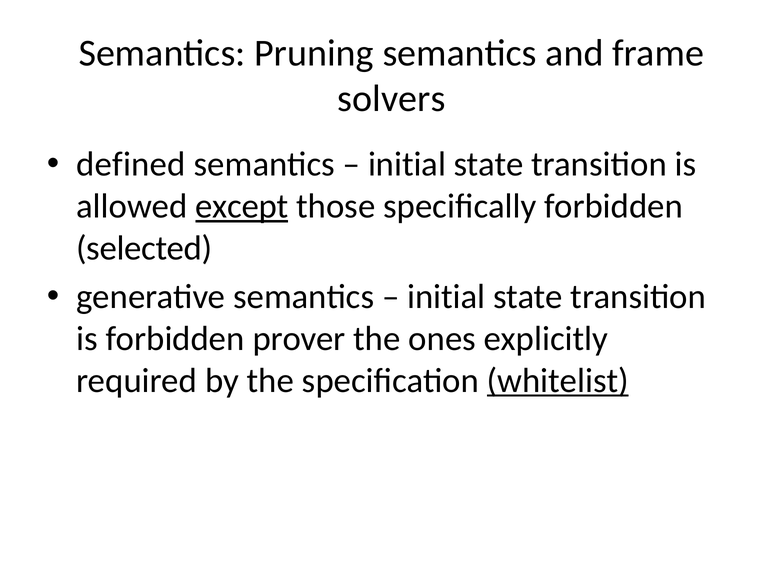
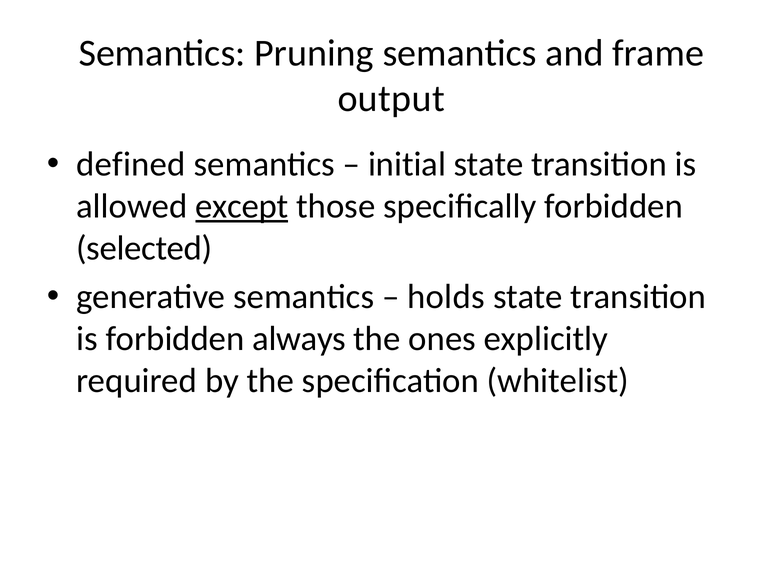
solvers: solvers -> output (391, 99)
initial: initial -> holds (446, 297)
prover: prover -> always (299, 338)
whitelist underline: present -> none (558, 380)
